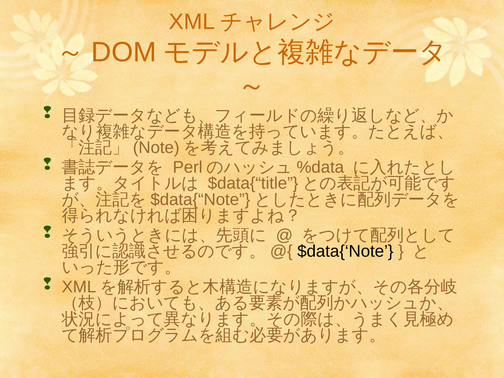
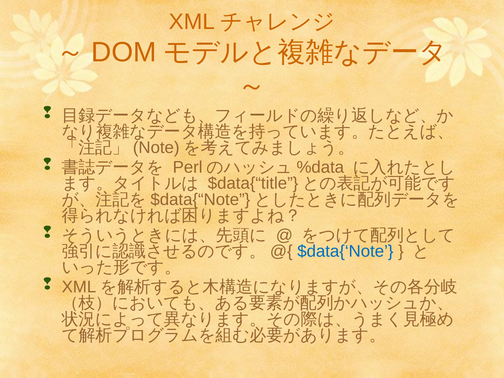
$data{‘Note colour: black -> blue (345, 251)
